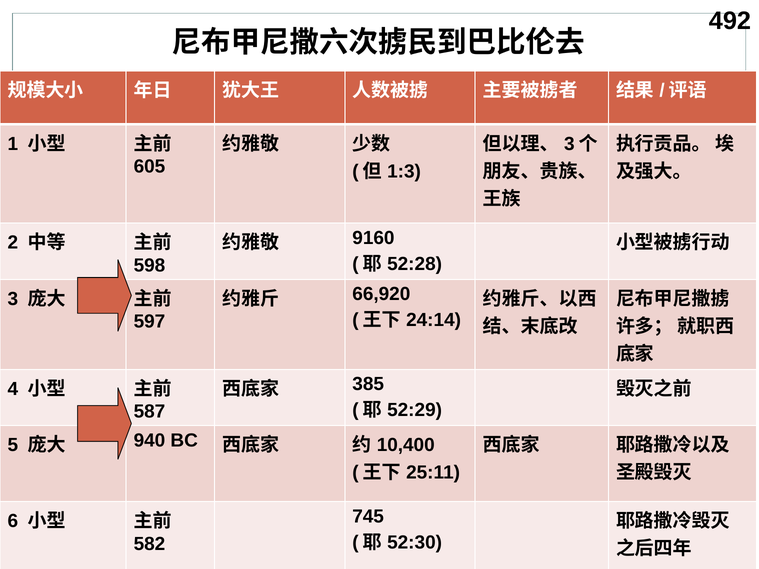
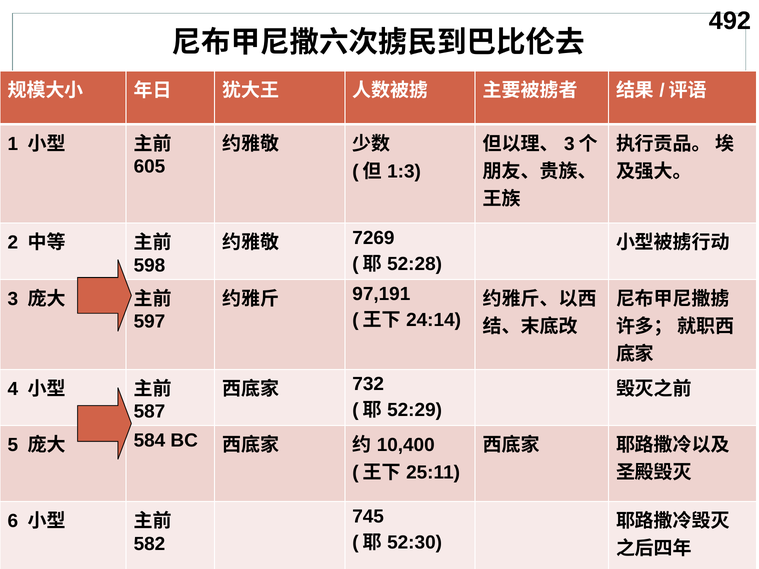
9160: 9160 -> 7269 (373, 238)
66,920: 66,920 -> 97,191 (381, 294)
385: 385 -> 732 (368, 384)
940: 940 -> 584 (149, 441)
